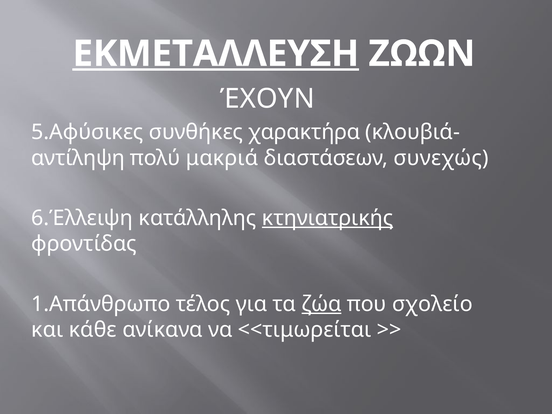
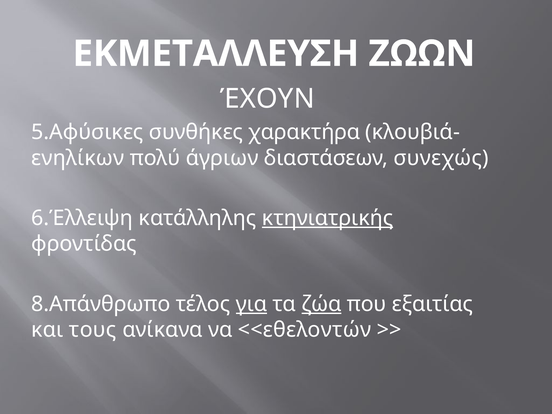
ΕΚΜΕΤΑΛΛΕΥΣΗ underline: present -> none (216, 54)
αντίληψη: αντίληψη -> ενηλίκων (78, 158)
μακριά: μακριά -> άγριων (222, 158)
1.Απάνθρωπο: 1.Απάνθρωπο -> 8.Απάνθρωπο (101, 304)
για underline: none -> present (252, 304)
σχολείο: σχολείο -> εξαιτίας (433, 304)
κάθε: κάθε -> τους (93, 330)
<<τιμωρείται: <<τιμωρείται -> <<εθελοντών (305, 330)
